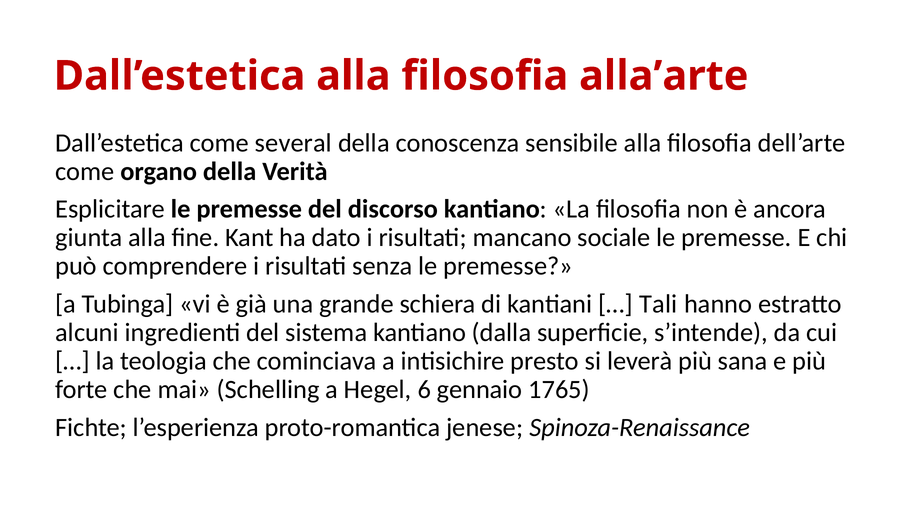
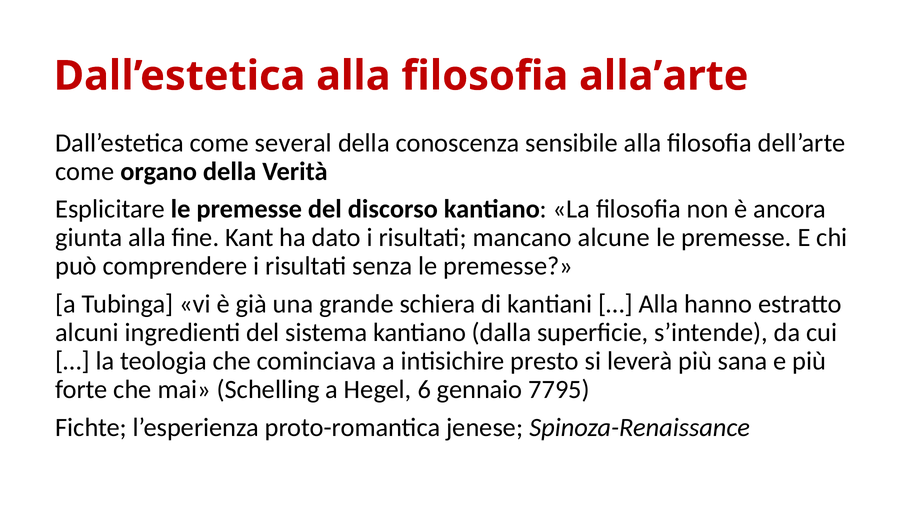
sociale: sociale -> alcune (614, 238)
Tali: Tali -> Alla (658, 304)
1765: 1765 -> 7795 (559, 390)
